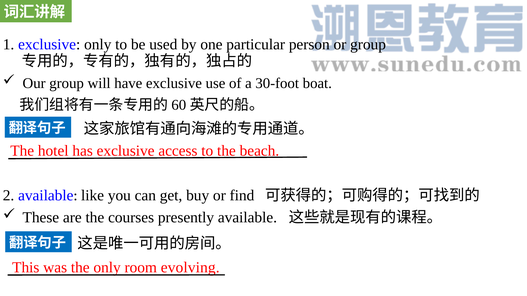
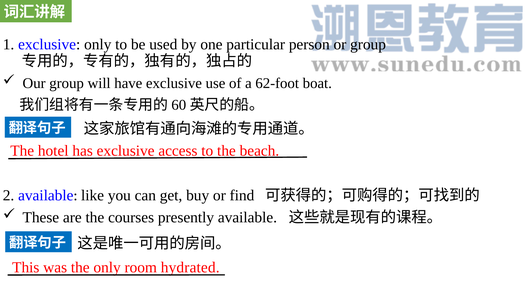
30-foot: 30-foot -> 62-foot (277, 84)
evolving: evolving -> hydrated (190, 268)
